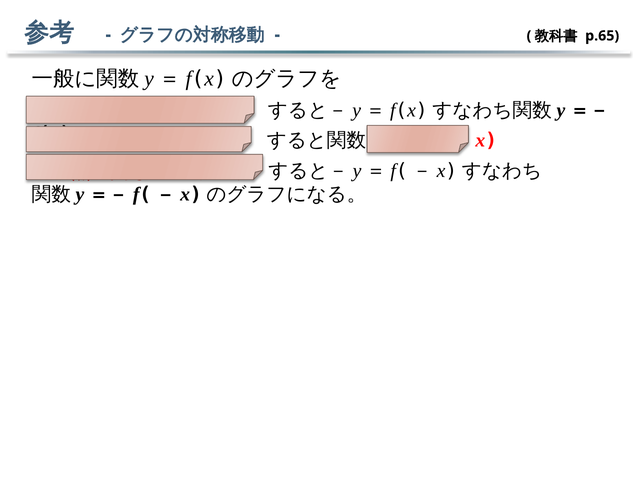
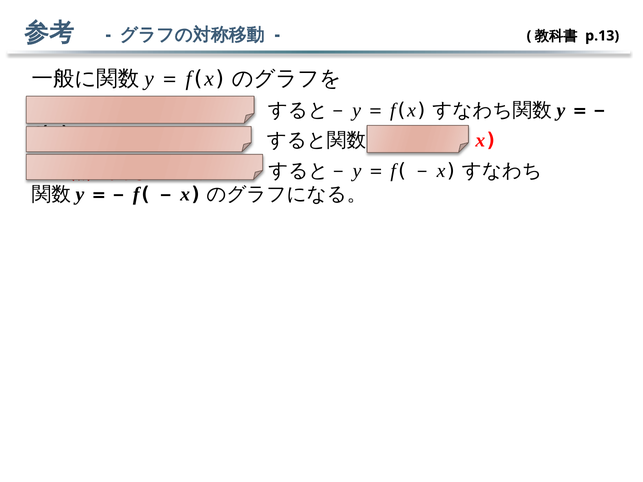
p.65: p.65 -> p.13 (602, 36)
